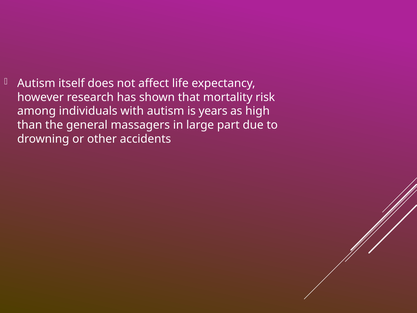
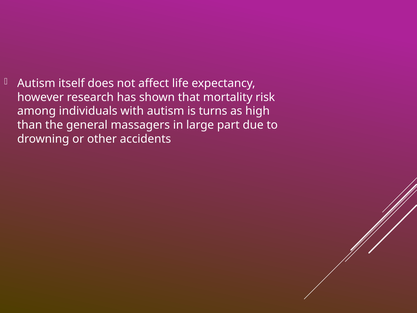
years: years -> turns (213, 111)
